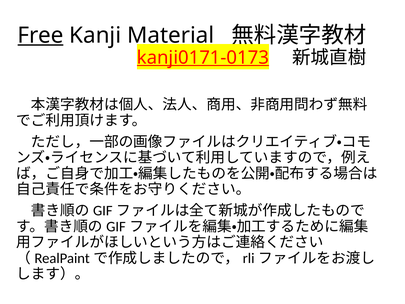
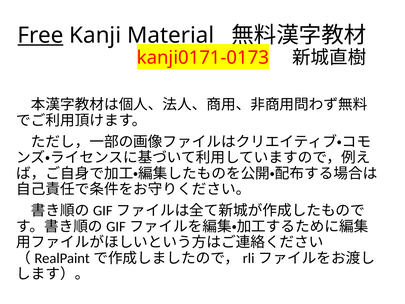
kanji0171-0173 underline: present -> none (203, 58)
